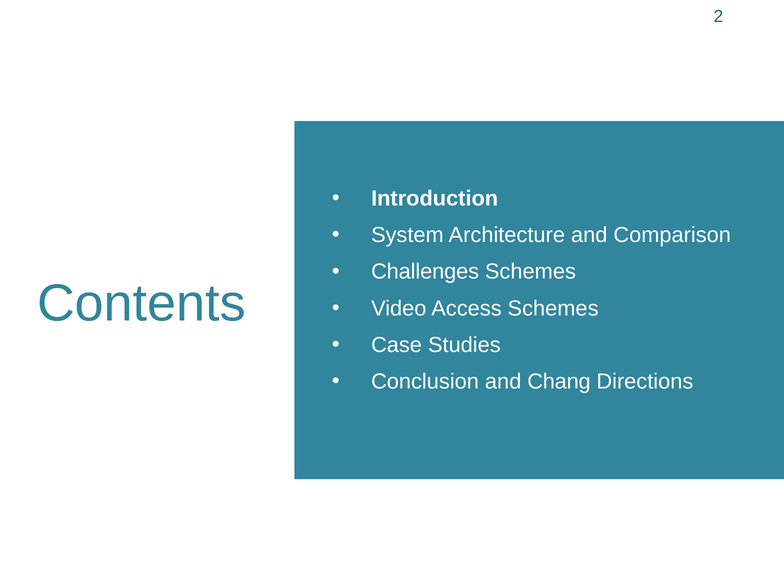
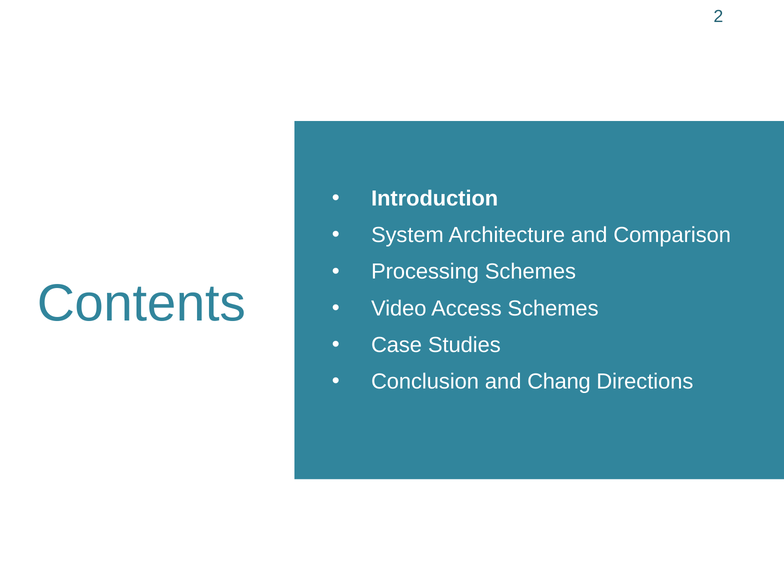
Challenges: Challenges -> Processing (425, 272)
